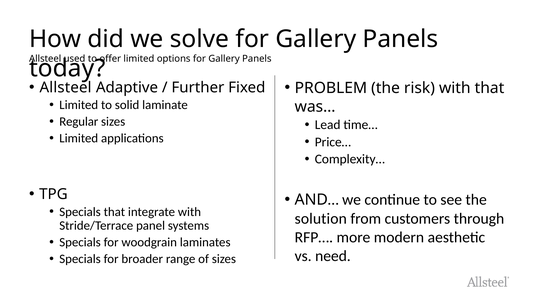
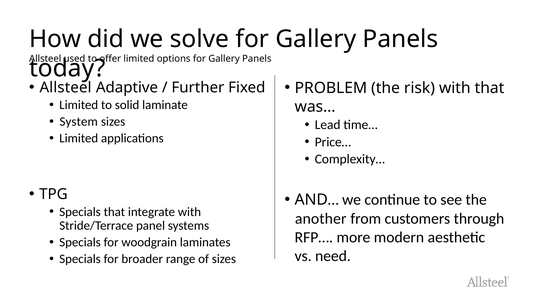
Regular: Regular -> System (79, 122)
solution: solution -> another (321, 219)
